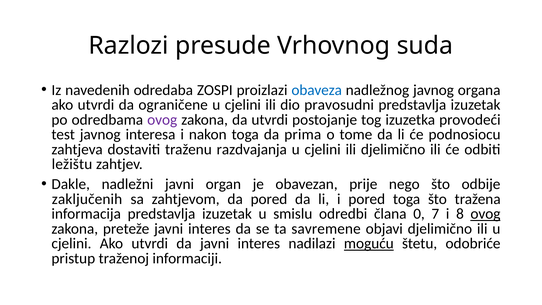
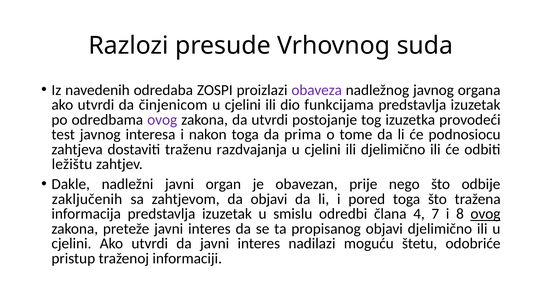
obaveza colour: blue -> purple (317, 90)
ograničene: ograničene -> činjenicom (173, 105)
pravosudni: pravosudni -> funkcijama (339, 105)
da pored: pored -> objavi (269, 199)
0: 0 -> 4 (419, 214)
savremene: savremene -> propisanog (326, 229)
moguću underline: present -> none (369, 243)
